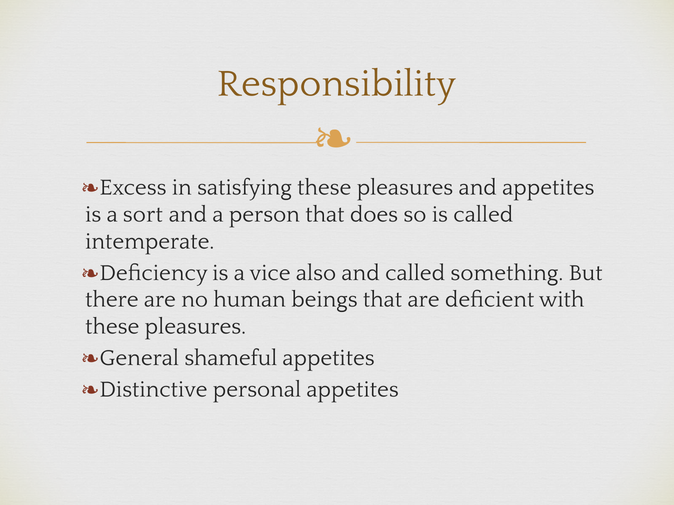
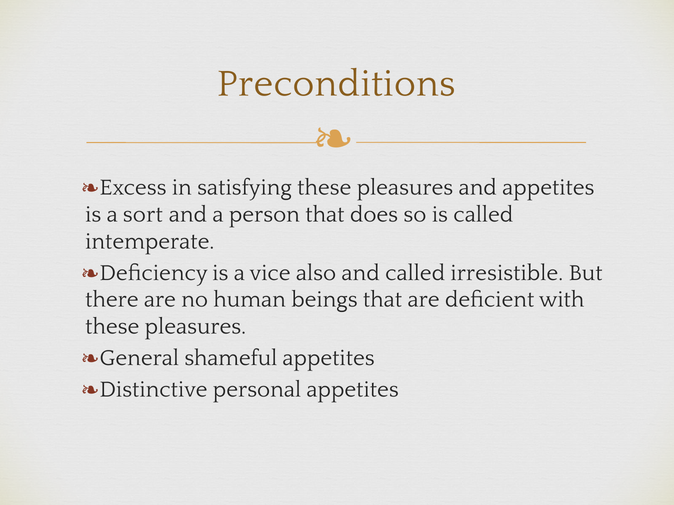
Responsibility: Responsibility -> Preconditions (336, 83)
something: something -> irresistible (507, 273)
